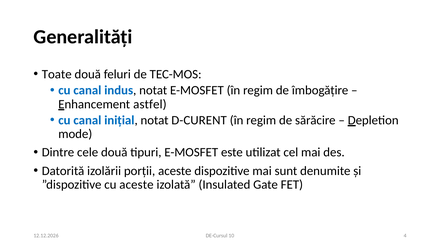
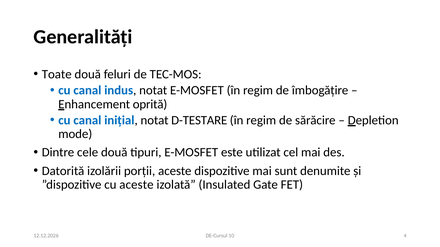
astfel: astfel -> oprită (150, 104)
D-CURENT: D-CURENT -> D-TESTARE (199, 120)
